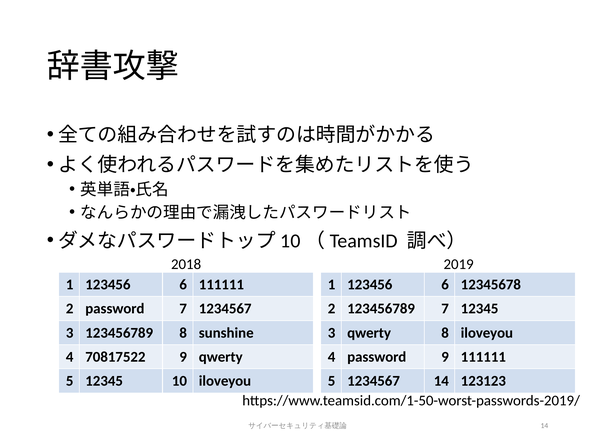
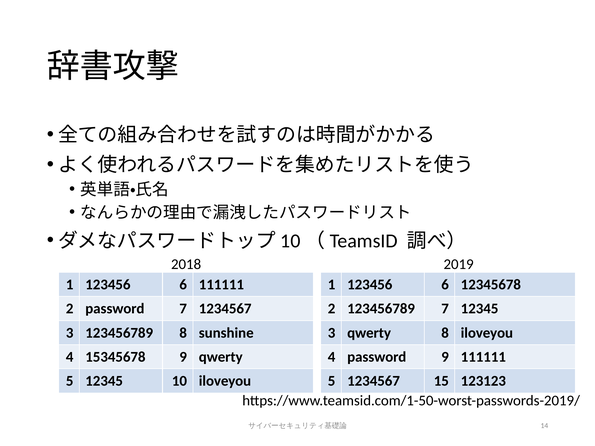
70817522: 70817522 -> 15345678 (115, 357)
1234567 14: 14 -> 15 (441, 381)
